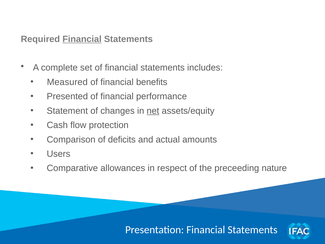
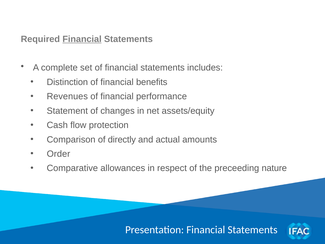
Measured: Measured -> Distinction (67, 82)
Presented: Presented -> Revenues (67, 96)
net underline: present -> none (153, 111)
deficits: deficits -> directly (122, 139)
Users: Users -> Order (58, 154)
